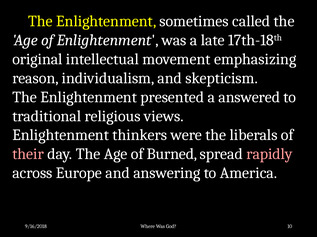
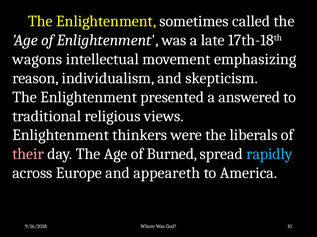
original: original -> wagons (37, 59)
rapidly colour: pink -> light blue (269, 154)
answering: answering -> appeareth (167, 173)
